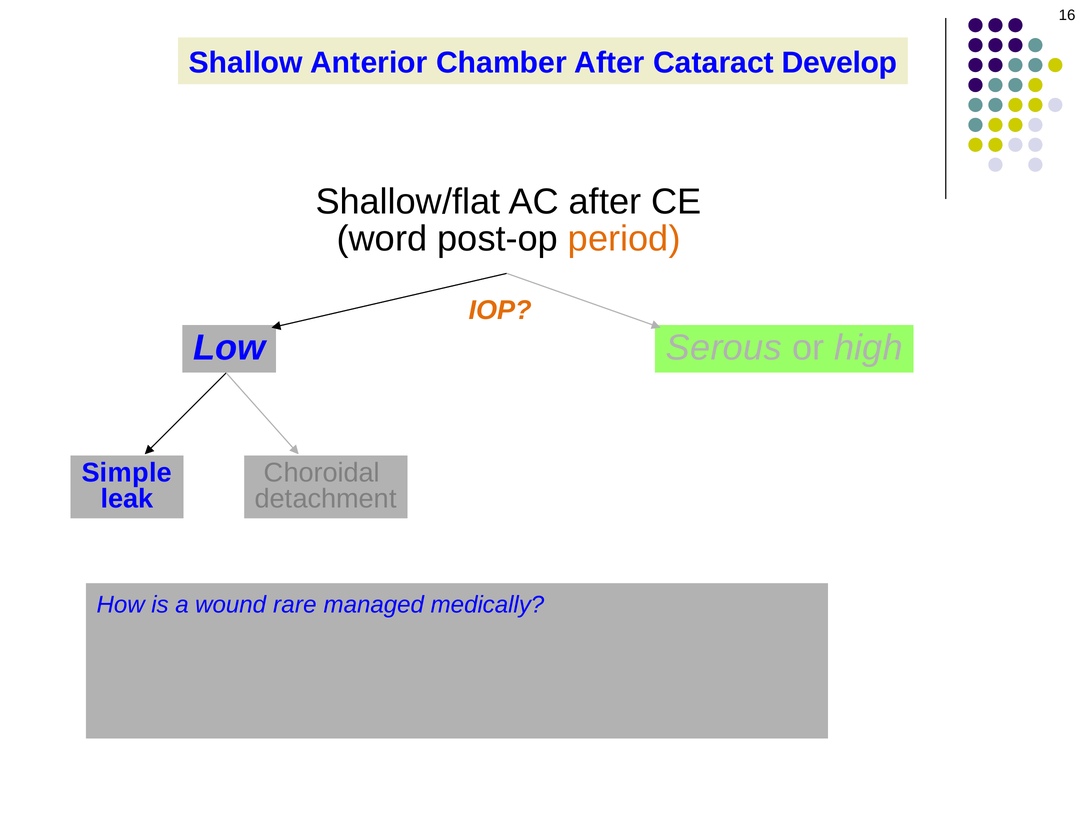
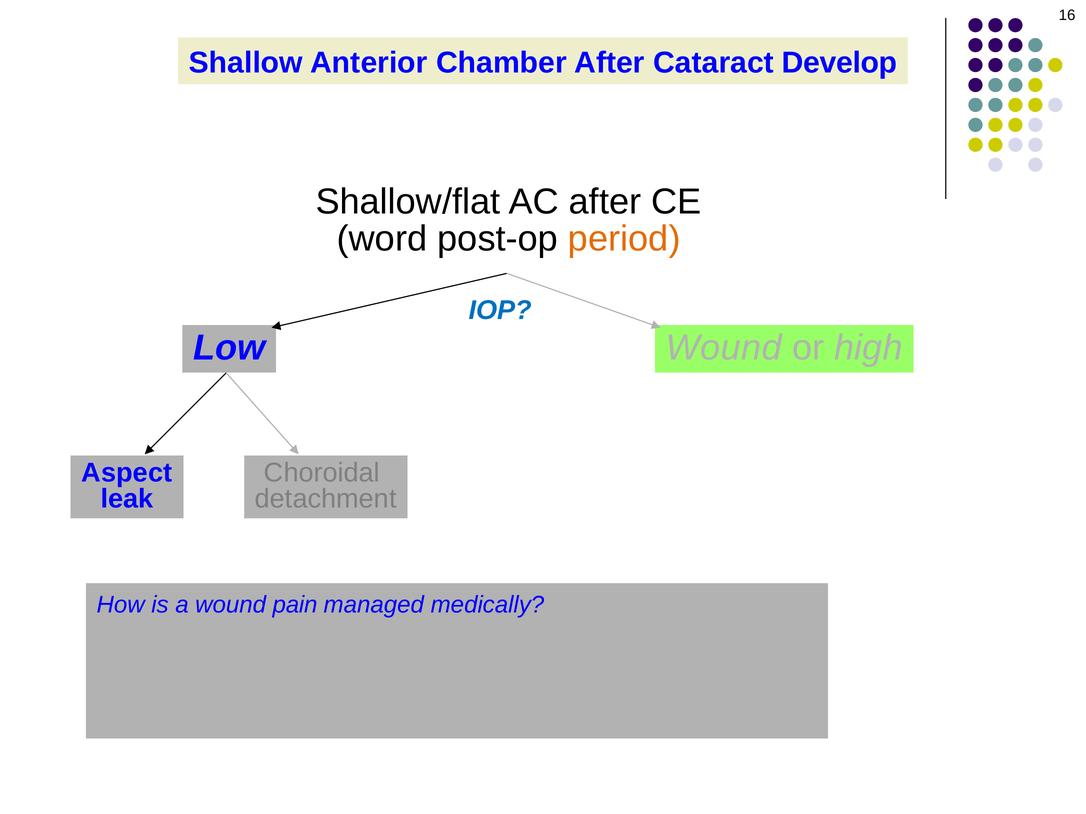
IOP colour: orange -> blue (500, 310)
Serous: Serous -> Wound (724, 348)
Simple: Simple -> Aspect (127, 473)
rare: rare -> pain (295, 605)
